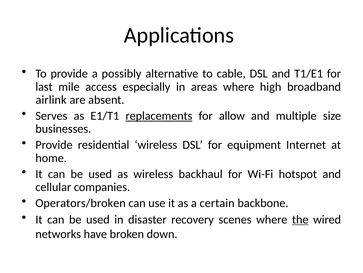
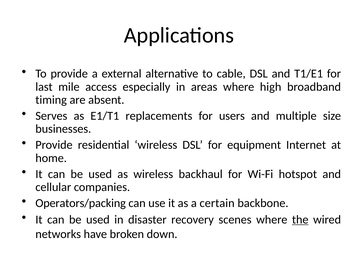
possibly: possibly -> external (122, 73)
airlink: airlink -> timing (51, 100)
replacements underline: present -> none (159, 116)
allow: allow -> users (232, 116)
Operators/broken: Operators/broken -> Operators/packing (81, 203)
